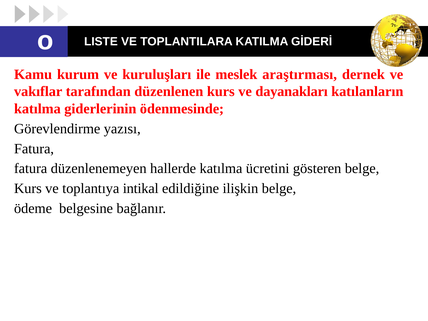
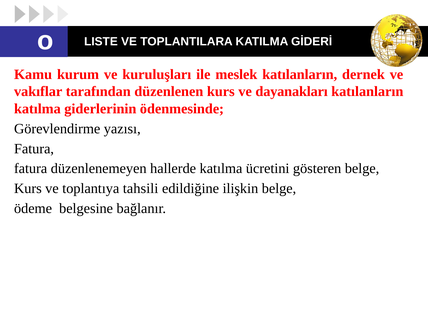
meslek araştırması: araştırması -> katılanların (300, 74)
intikal: intikal -> tahsili (141, 189)
